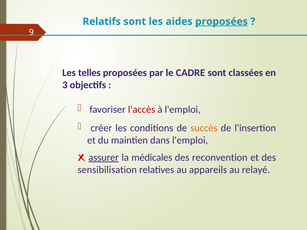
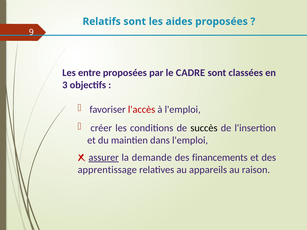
proposées underline: present -> none (221, 22)
telles: telles -> entre (89, 73)
succès colour: orange -> black (204, 128)
médicales: médicales -> demande (152, 158)
reconvention: reconvention -> financements (220, 158)
sensibilisation: sensibilisation -> apprentissage (107, 170)
relayé: relayé -> raison (256, 170)
